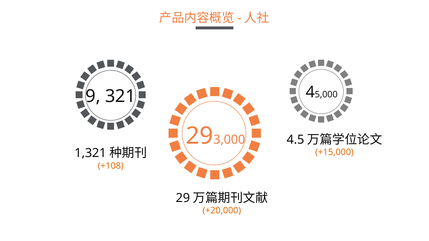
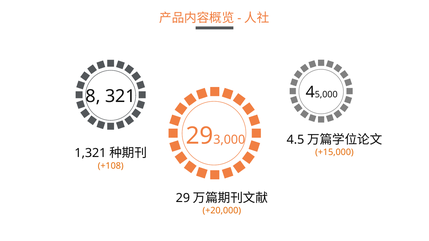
9: 9 -> 8 (93, 97)
